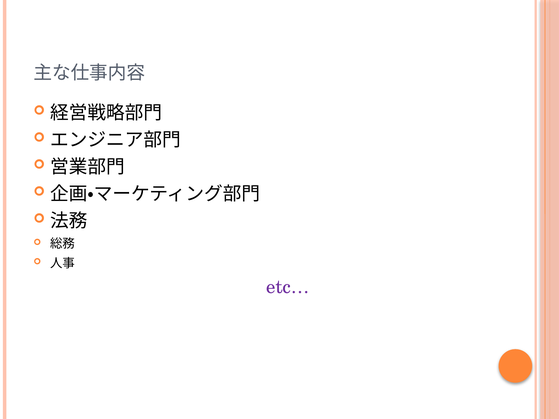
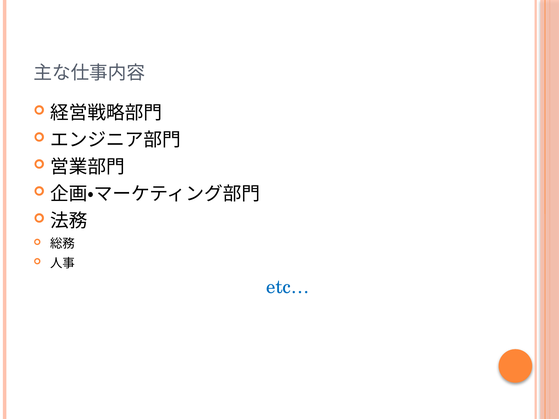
etc… colour: purple -> blue (288, 287)
